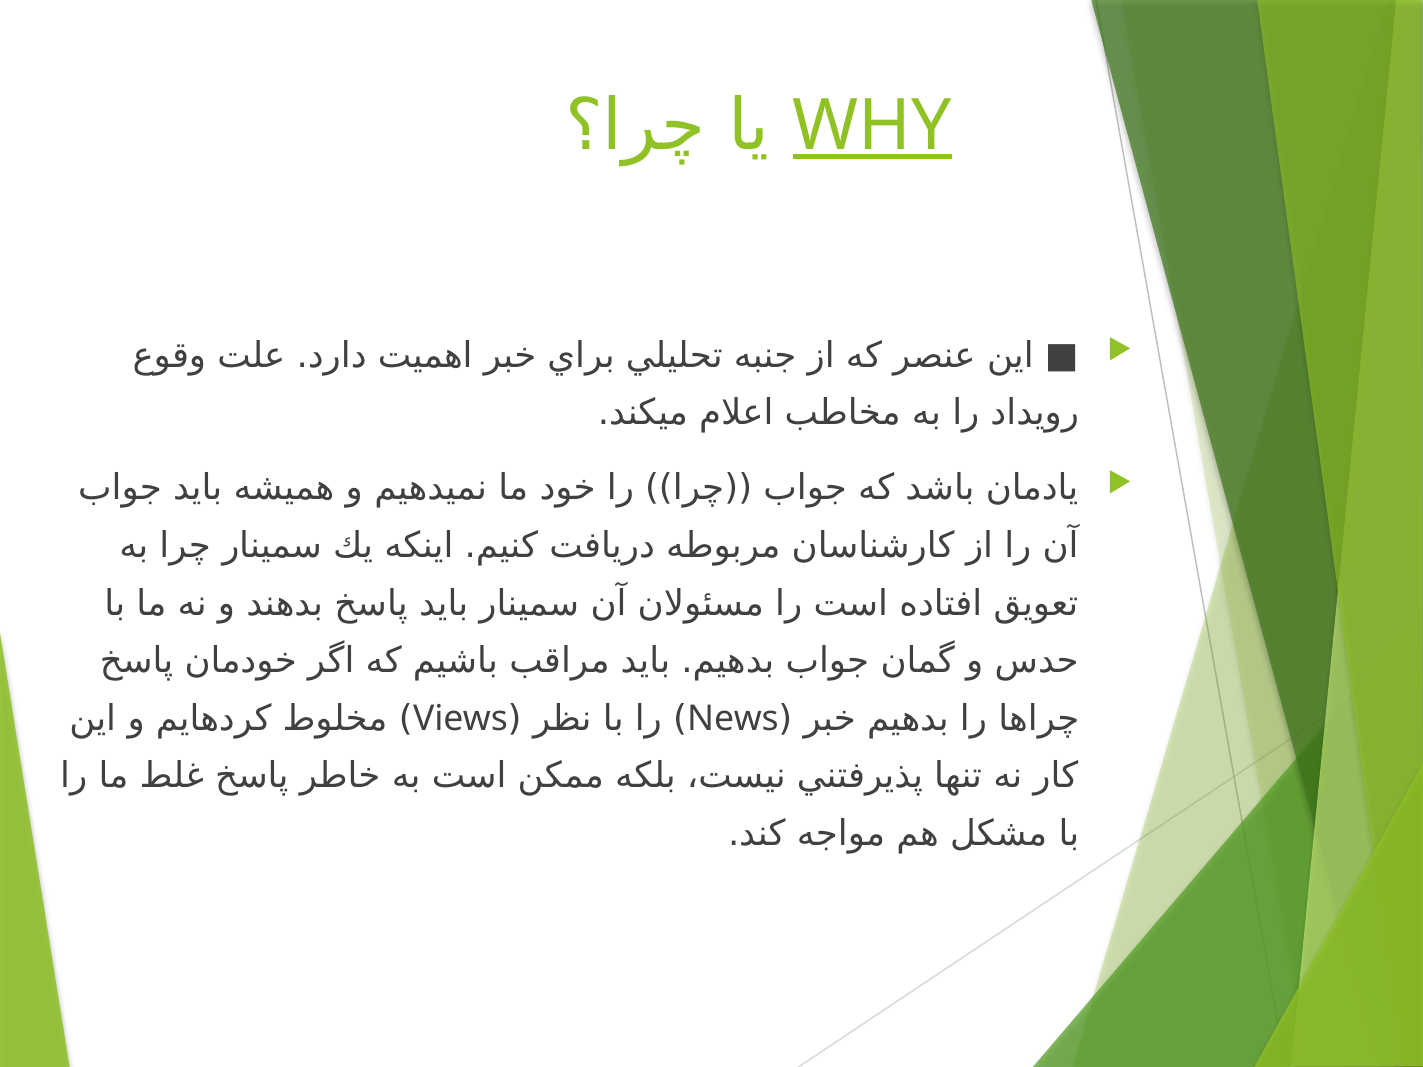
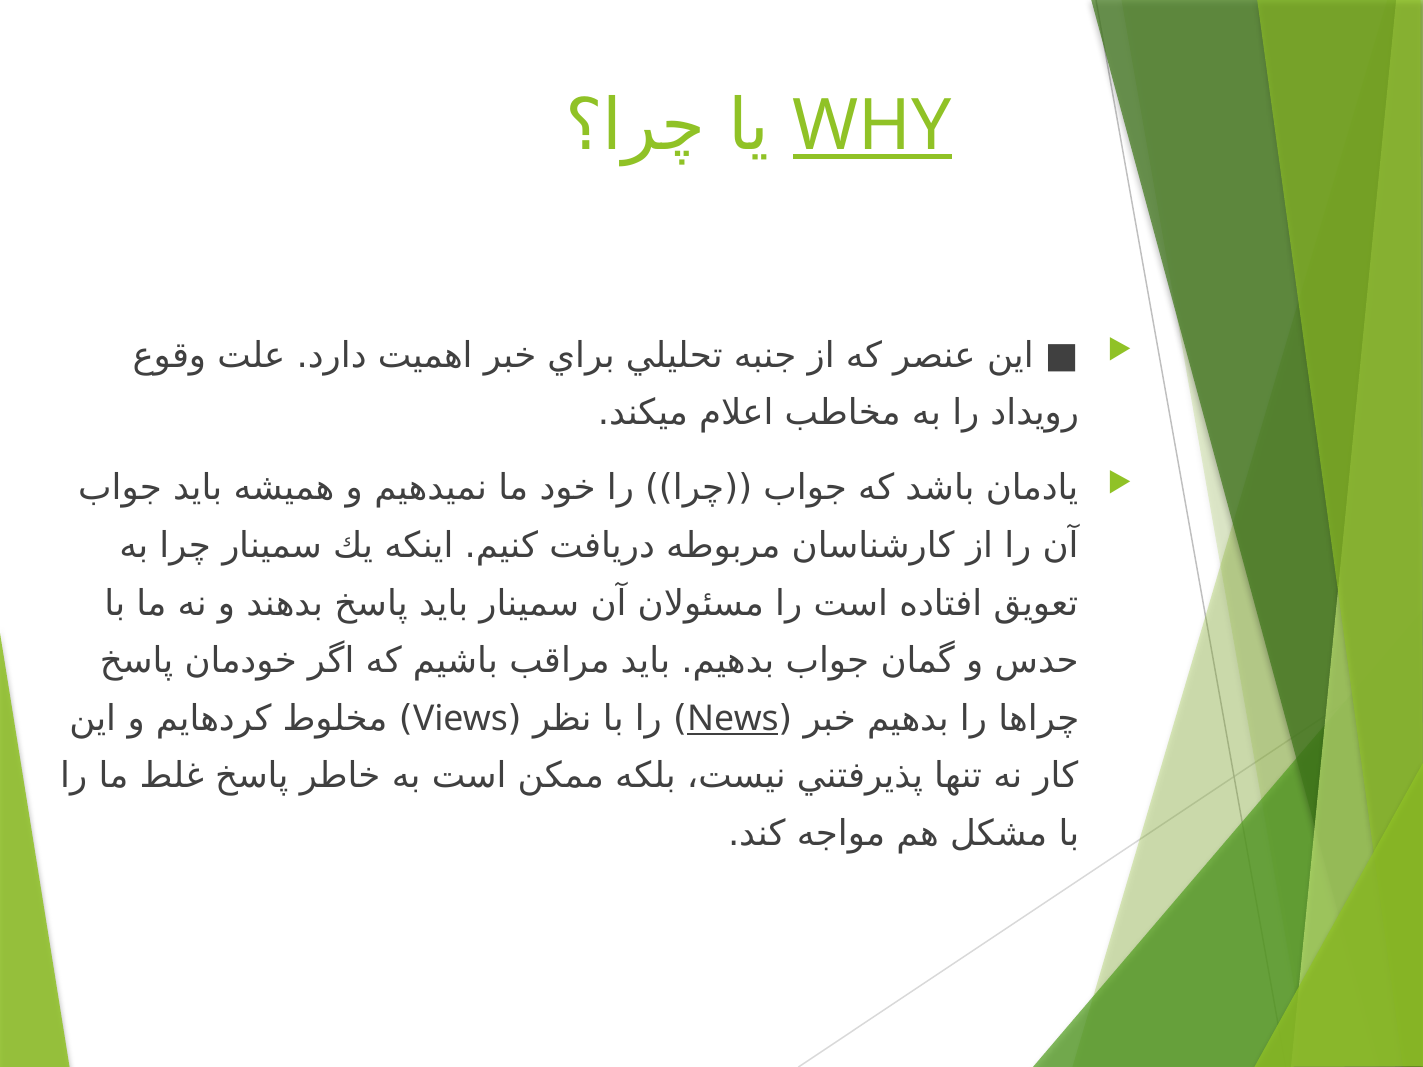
News underline: none -> present (733, 719)
